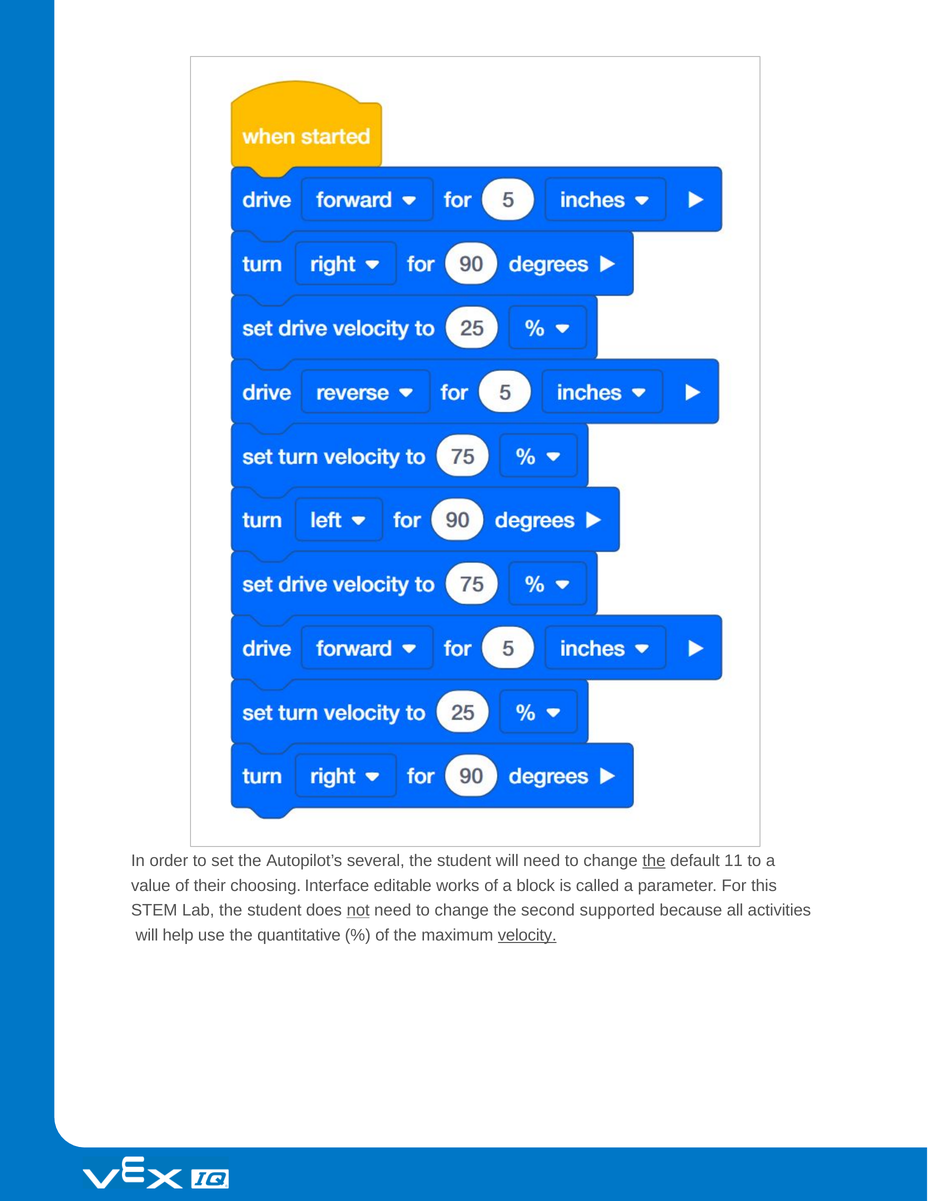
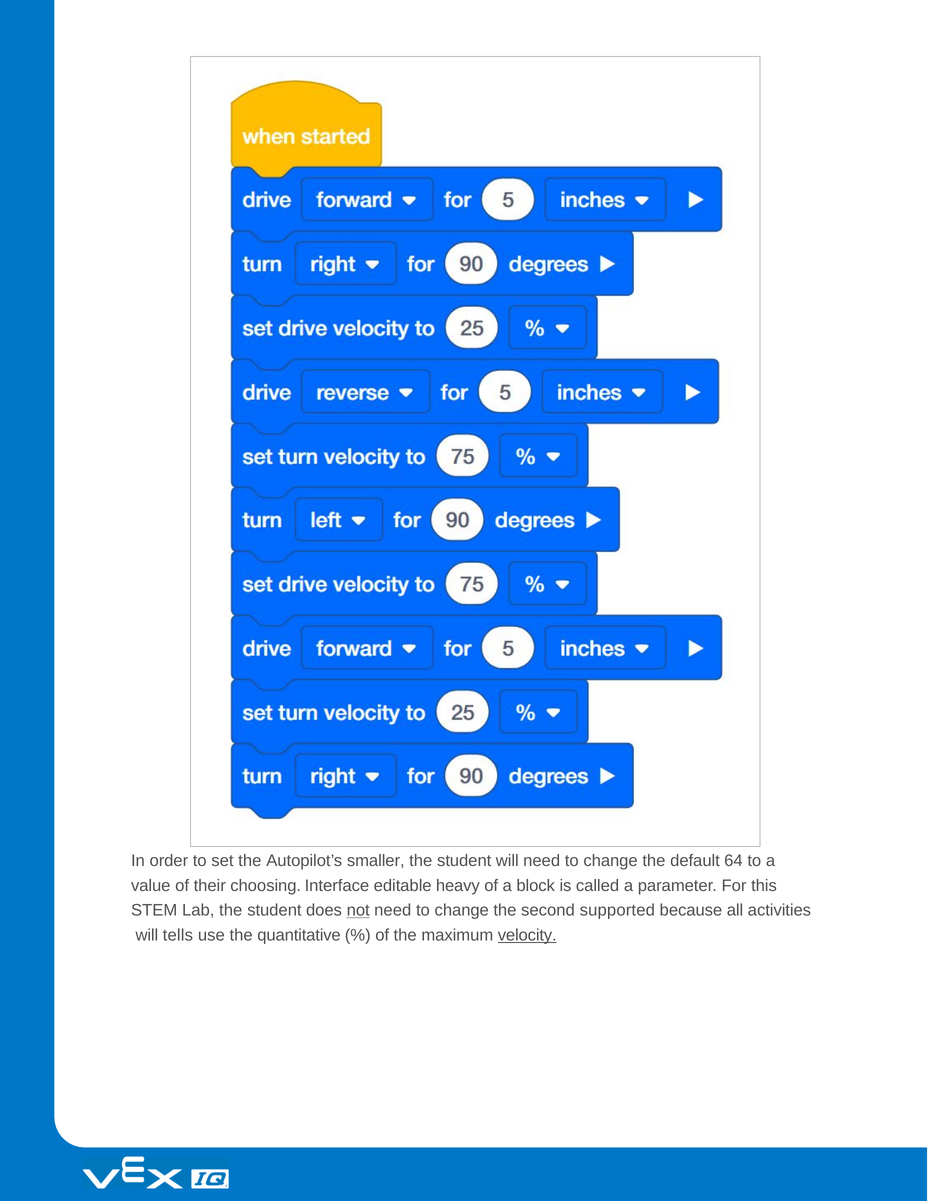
several: several -> smaller (376, 861)
the underline: present -> none (654, 861)
11: 11 -> 64 (733, 861)
works: works -> heavy (458, 886)
help: help -> tells (178, 935)
